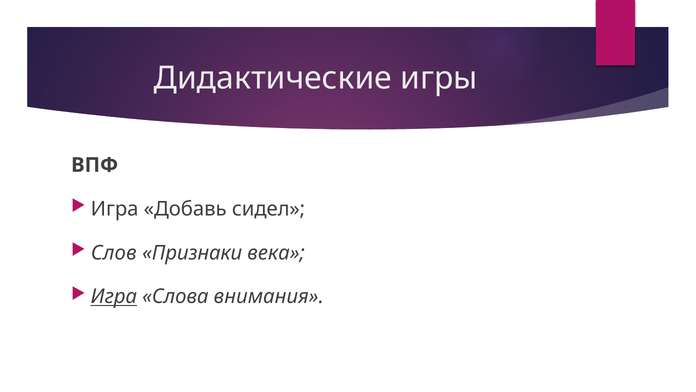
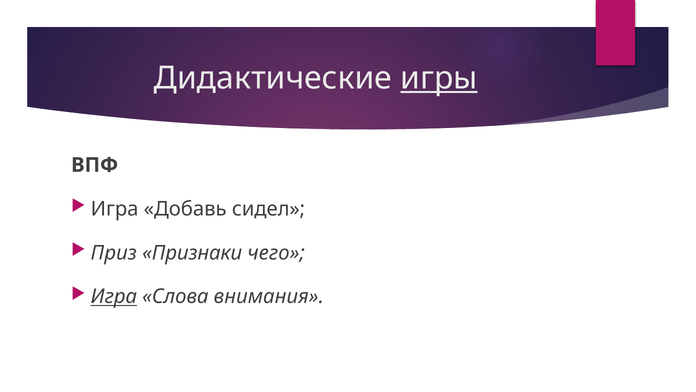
игры underline: none -> present (439, 78)
Слов: Слов -> Приз (114, 252)
века: века -> чего (276, 252)
